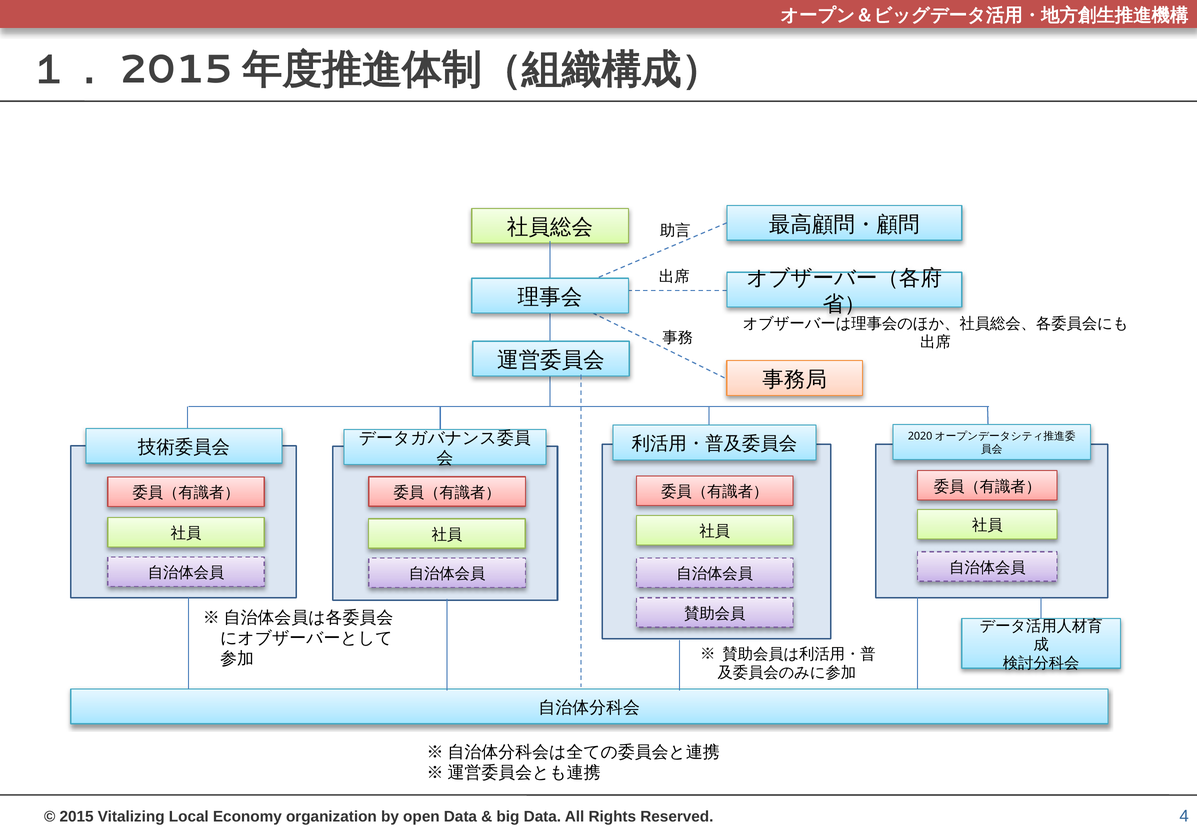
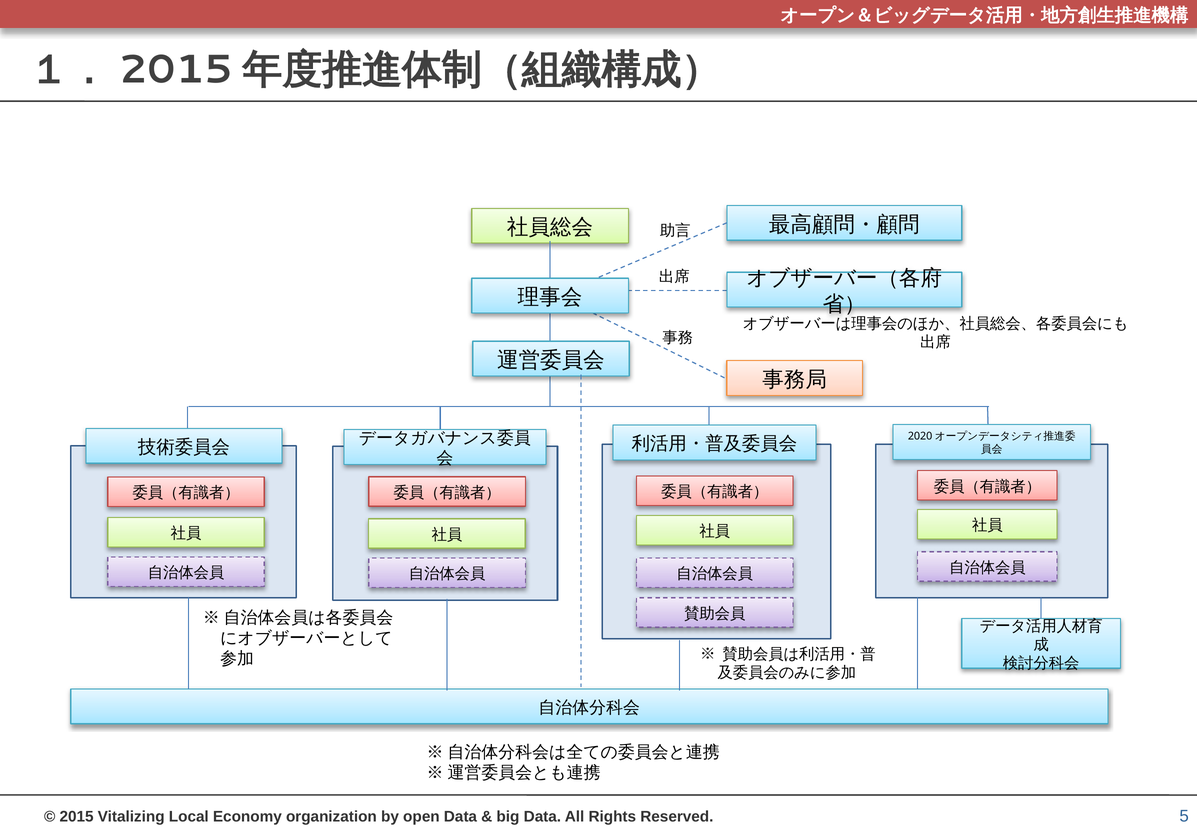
4: 4 -> 5 (1184, 816)
